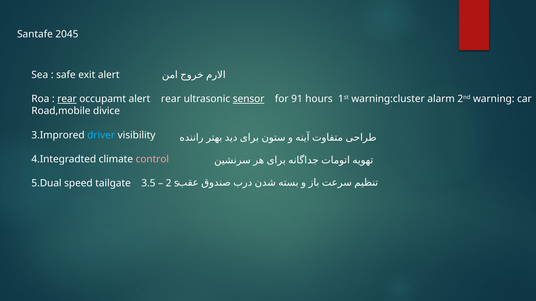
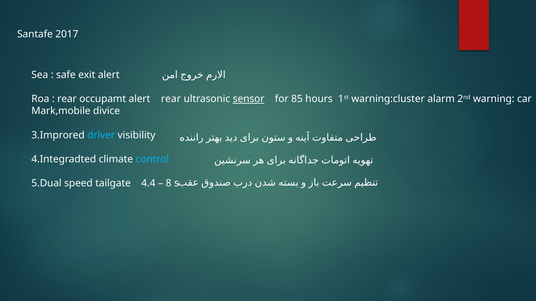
2045: 2045 -> 2017 (67, 34)
rear underline: present -> none (67, 99)
91: 91 -> 85 (297, 99)
Road,mobile: Road,mobile -> Mark,mobile (61, 111)
control colour: pink -> light blue (152, 159)
3.5: 3.5 -> 4.4 (148, 183)
2: 2 -> 8 (169, 183)
